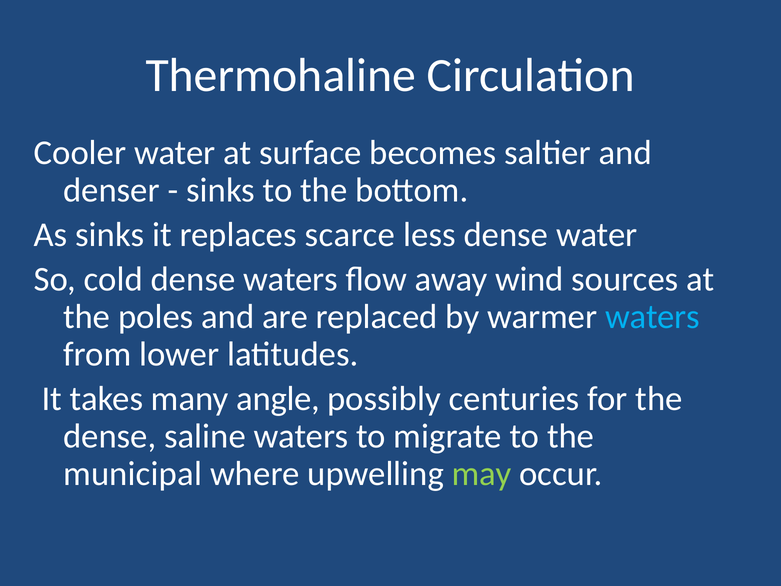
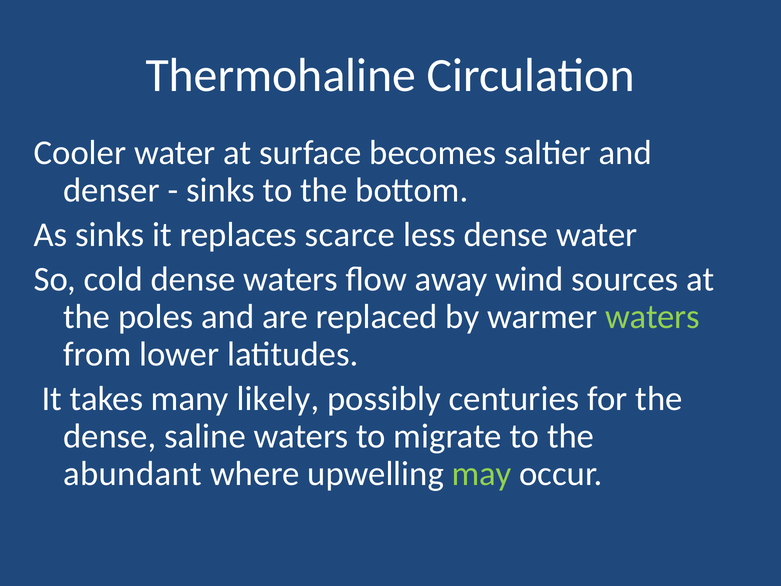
waters colour: light blue -> light green (653, 317)
angle: angle -> likely (278, 399)
municipal: municipal -> abundant (133, 474)
